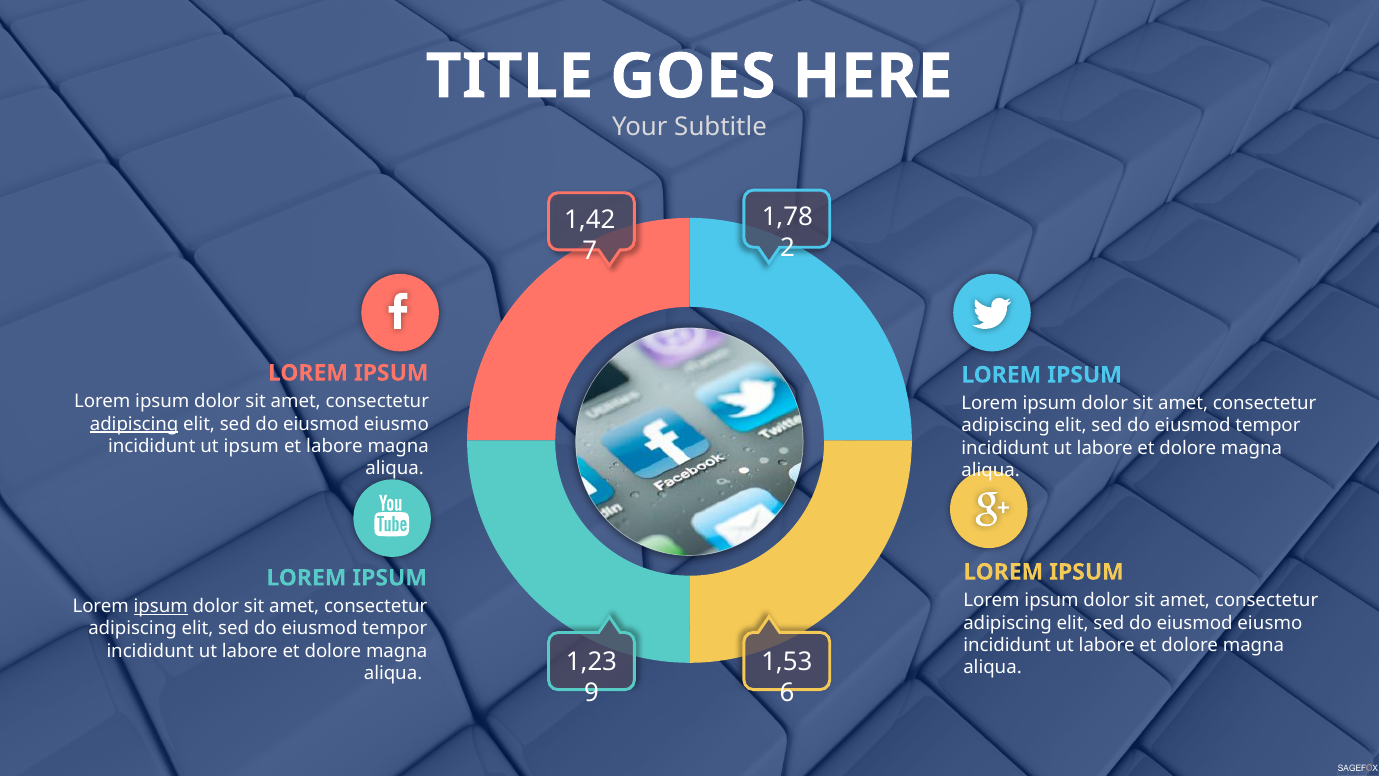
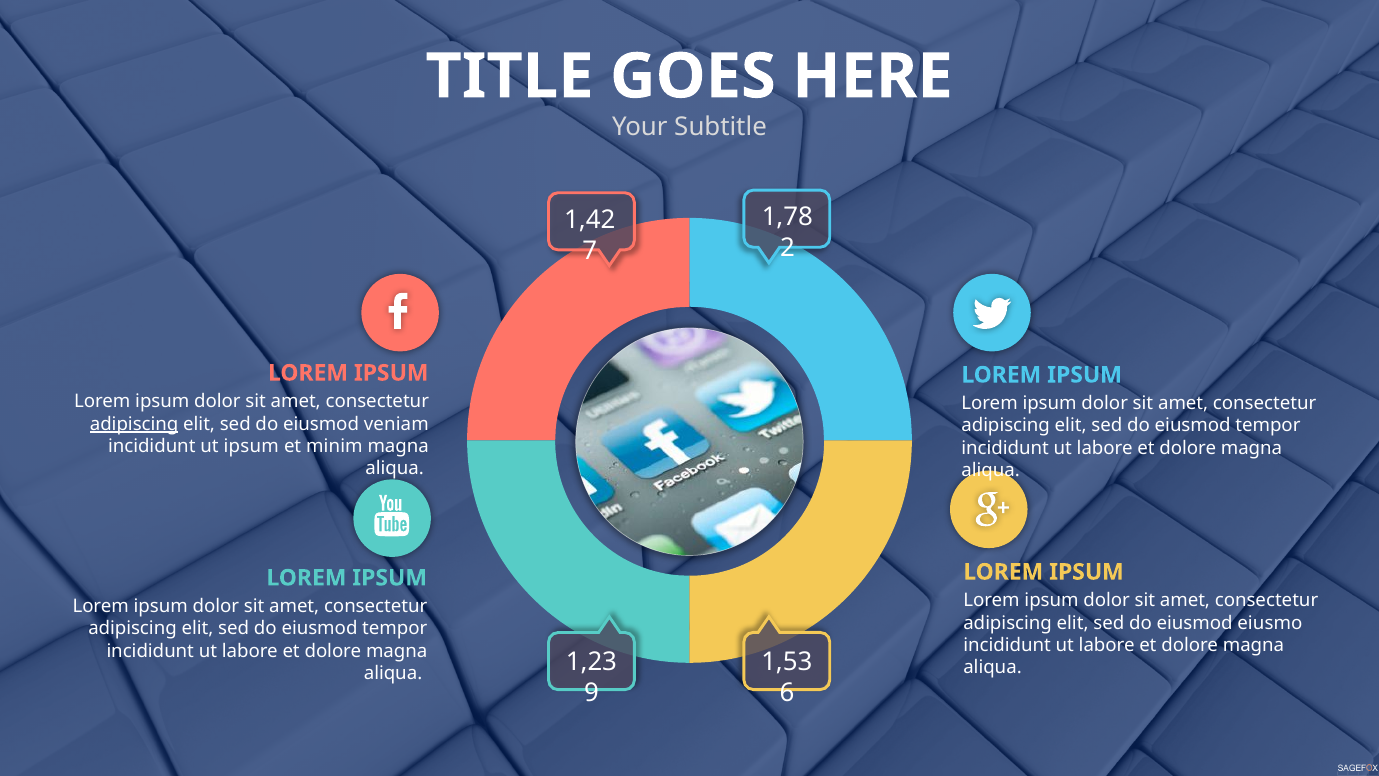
eiusmo: eiusmo -> veniam (396, 424)
et labore: labore -> minim (334, 446)
ipsum underline: present -> none (161, 606)
